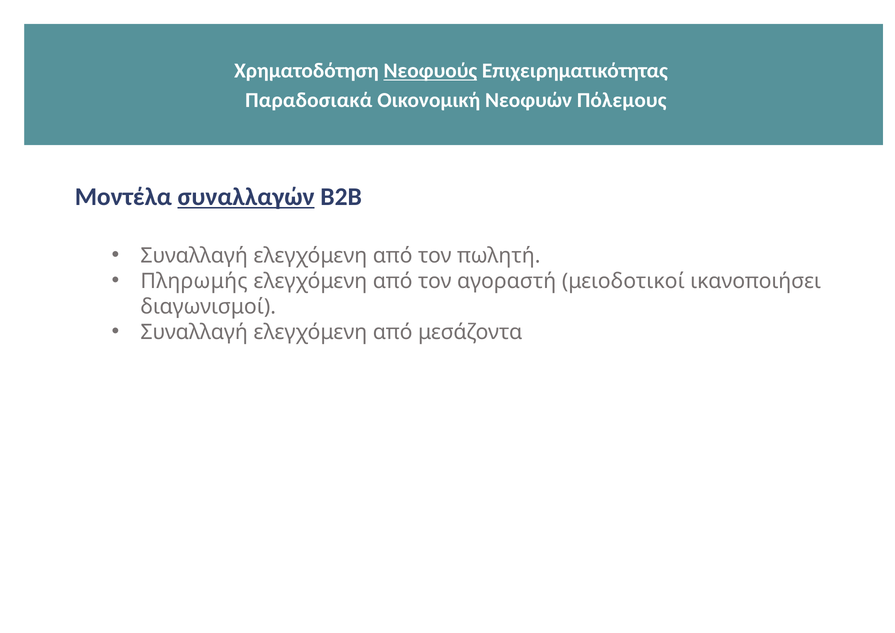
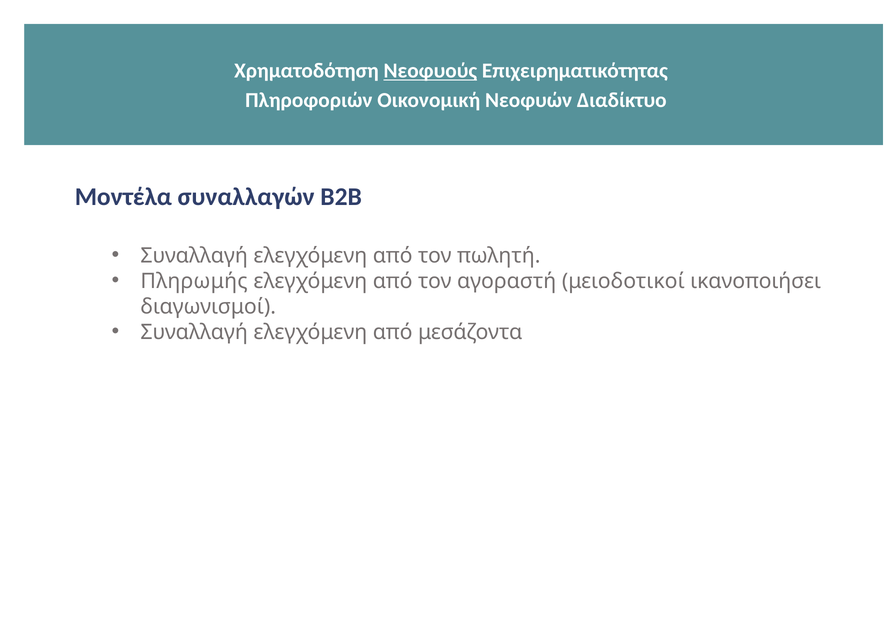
Παραδοσιακά: Παραδοσιακά -> Πληροφοριών (309, 100)
Πόλεμους: Πόλεμους -> Διαδίκτυο (622, 100)
συναλλαγών underline: present -> none (246, 197)
